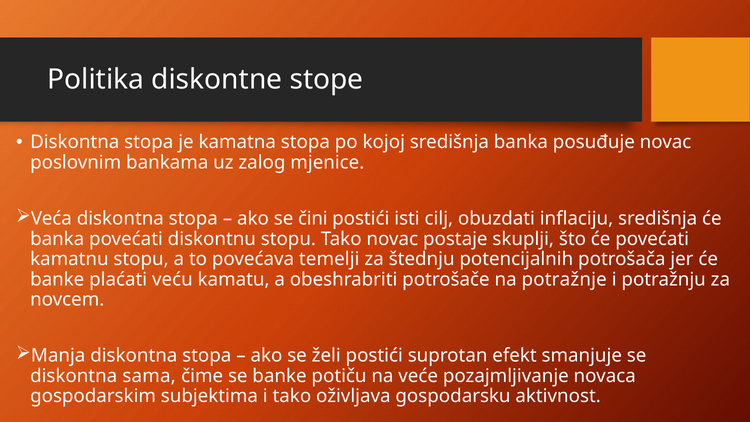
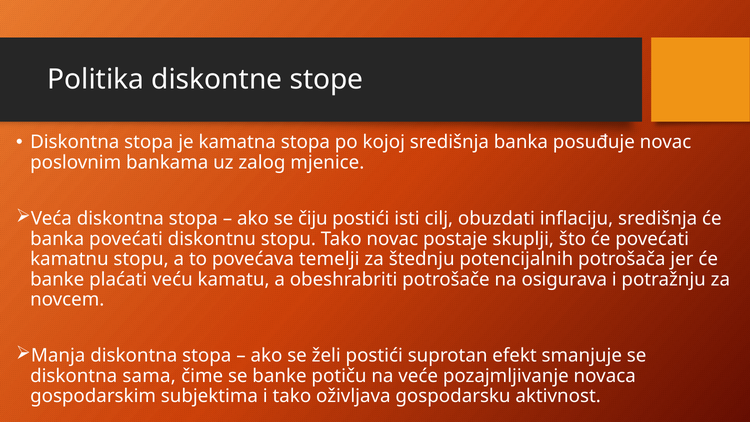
čini: čini -> čiju (313, 219)
potražnje: potražnje -> osigurava (564, 279)
